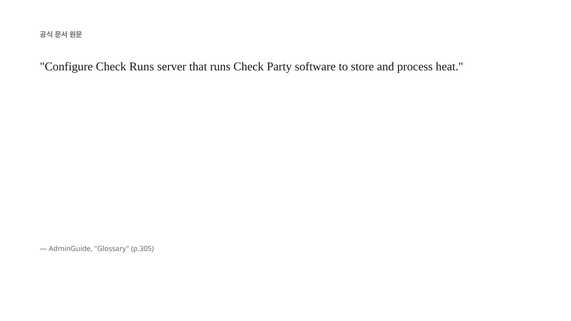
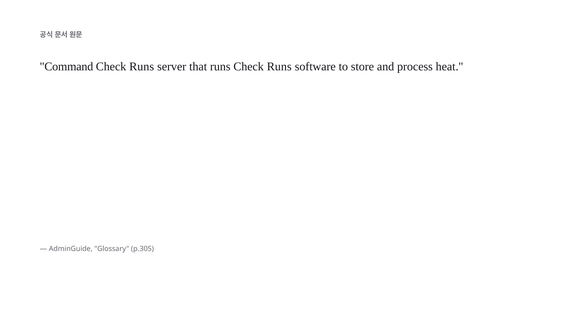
Configure: Configure -> Command (66, 66)
runs Check Party: Party -> Runs (279, 66)
